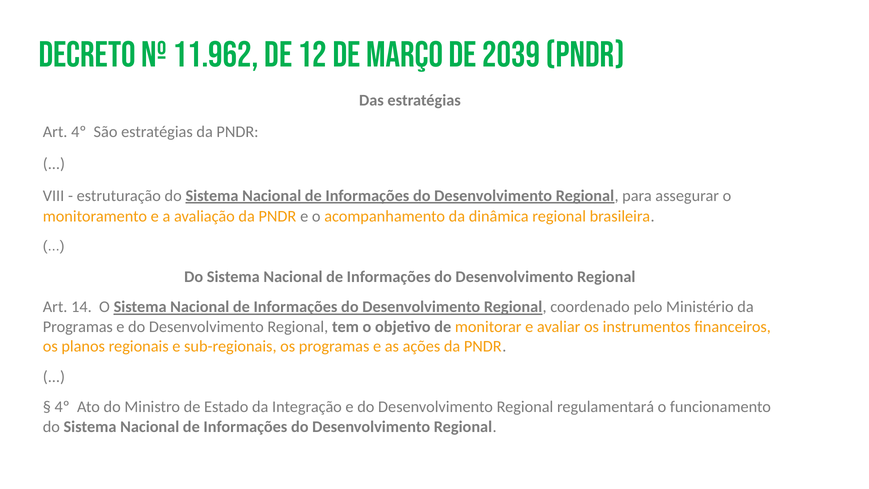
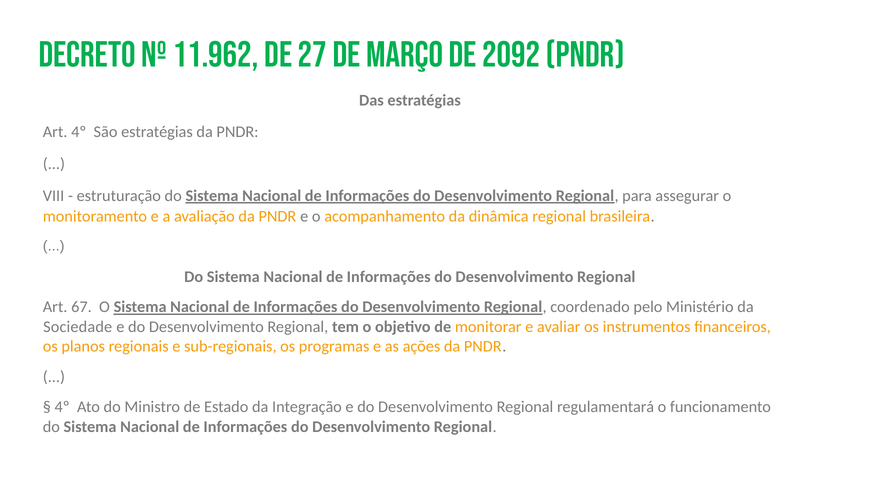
12: 12 -> 27 (312, 55)
2039: 2039 -> 2092 (511, 55)
14: 14 -> 67 (81, 307)
Programas: Programas -> Sociedade (78, 327)
